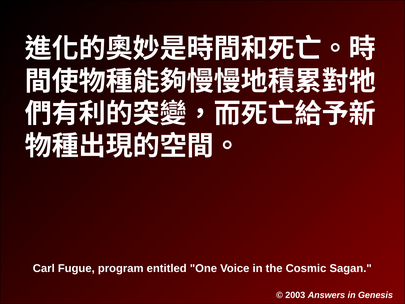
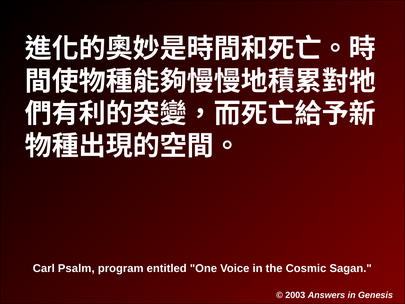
Fugue: Fugue -> Psalm (76, 268)
